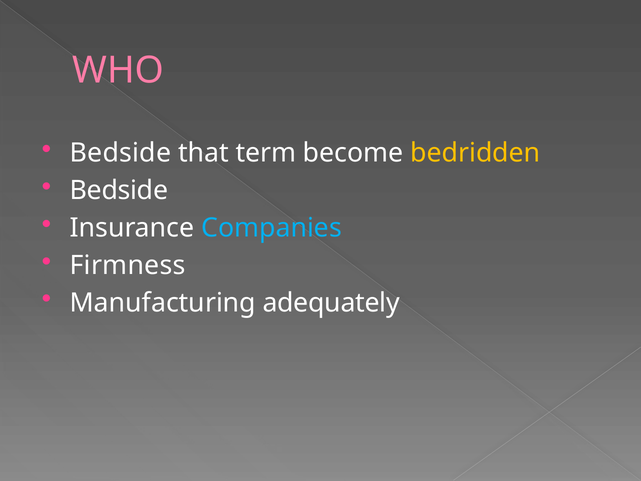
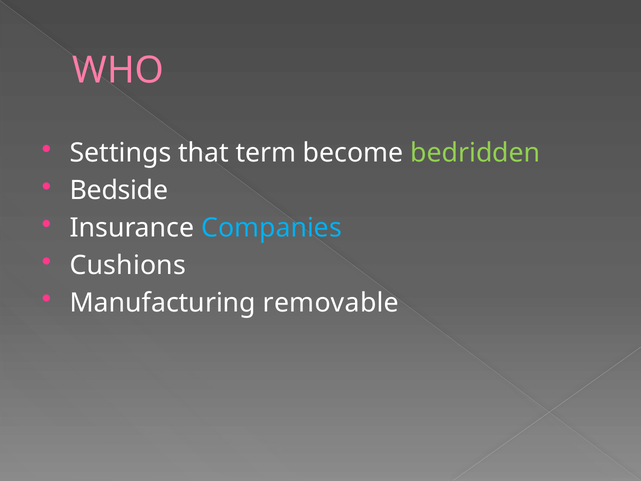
Bedside: Bedside -> Settings (121, 153)
bedridden colour: yellow -> light green (475, 153)
Firmness: Firmness -> Cushions (128, 265)
adequately: adequately -> removable (331, 303)
